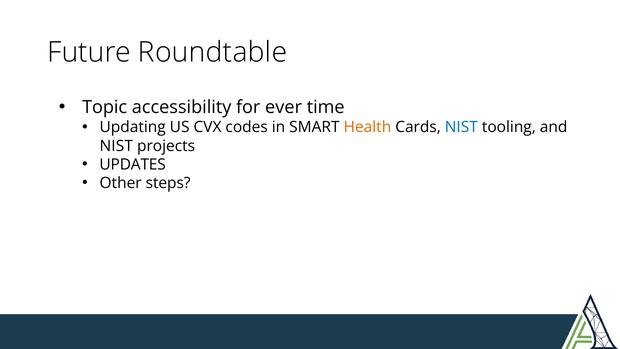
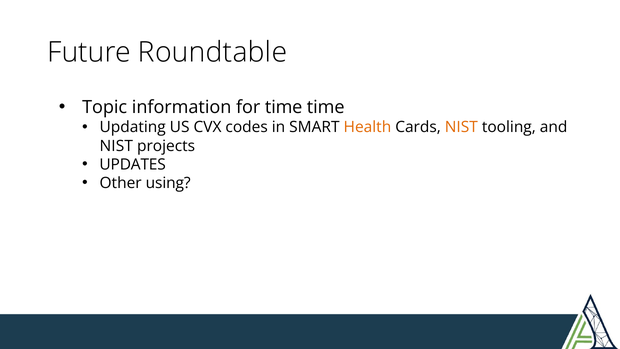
accessibility: accessibility -> information (182, 107)
for ever: ever -> time (284, 107)
NIST colour: blue -> orange (461, 127)
steps: steps -> using (168, 183)
